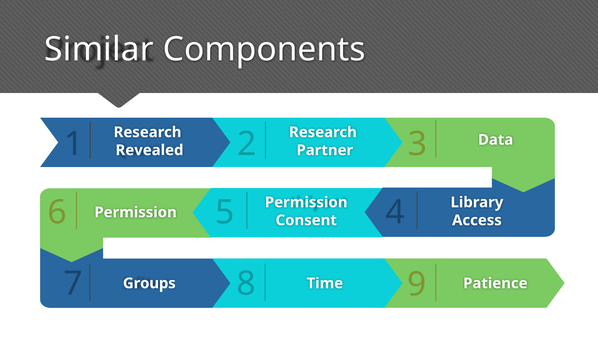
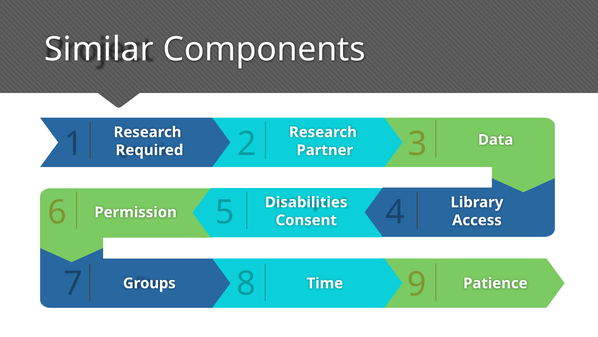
Revealed: Revealed -> Required (149, 150)
Permission: Permission -> Disabilities (306, 202)
